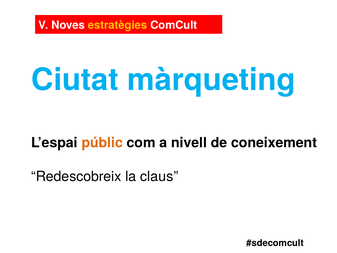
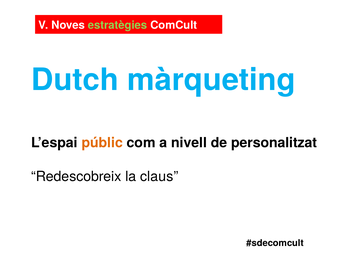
estratègies colour: yellow -> light green (118, 25)
Ciutat: Ciutat -> Dutch (75, 80)
coneixement: coneixement -> personalitzat (274, 143)
